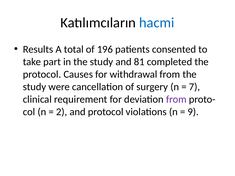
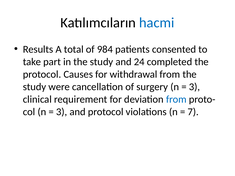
196: 196 -> 984 (105, 49)
81: 81 -> 24 (139, 62)
7: 7 -> 3 (194, 87)
from colour: purple -> blue (176, 99)
2: 2 -> 3 (62, 112)
9: 9 -> 7 (193, 112)
